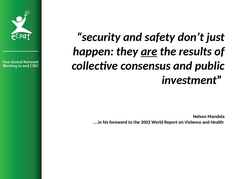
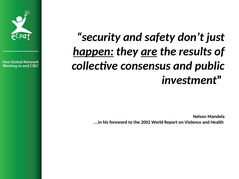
happen underline: none -> present (93, 52)
